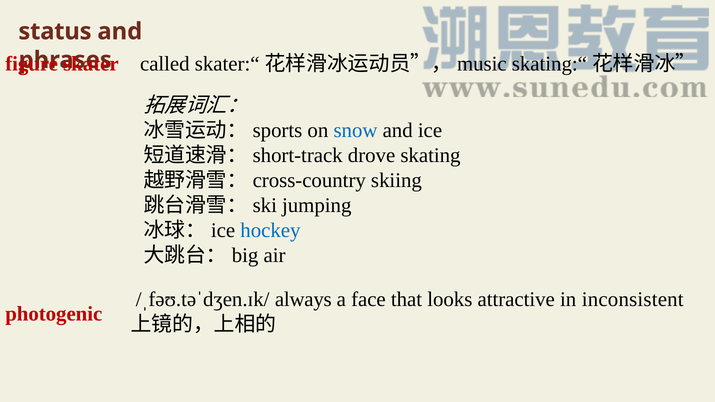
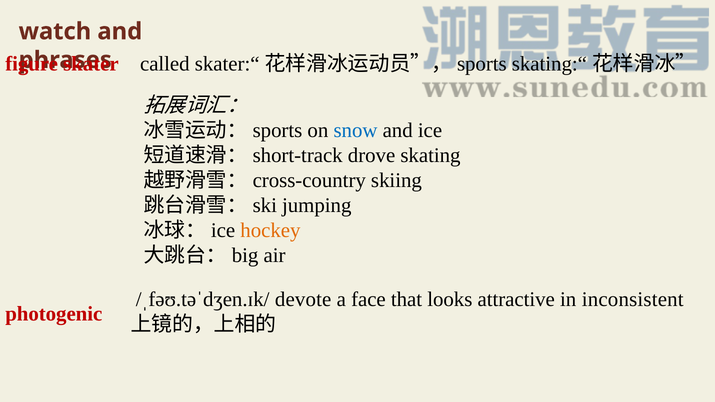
status: status -> watch (55, 31)
music: music -> sports (482, 64)
hockey colour: blue -> orange (270, 231)
always: always -> devote (303, 300)
